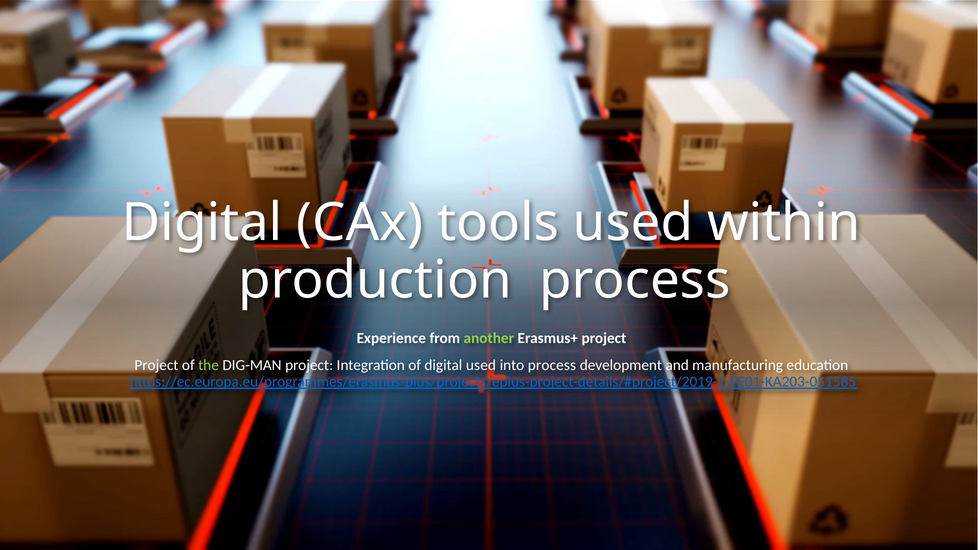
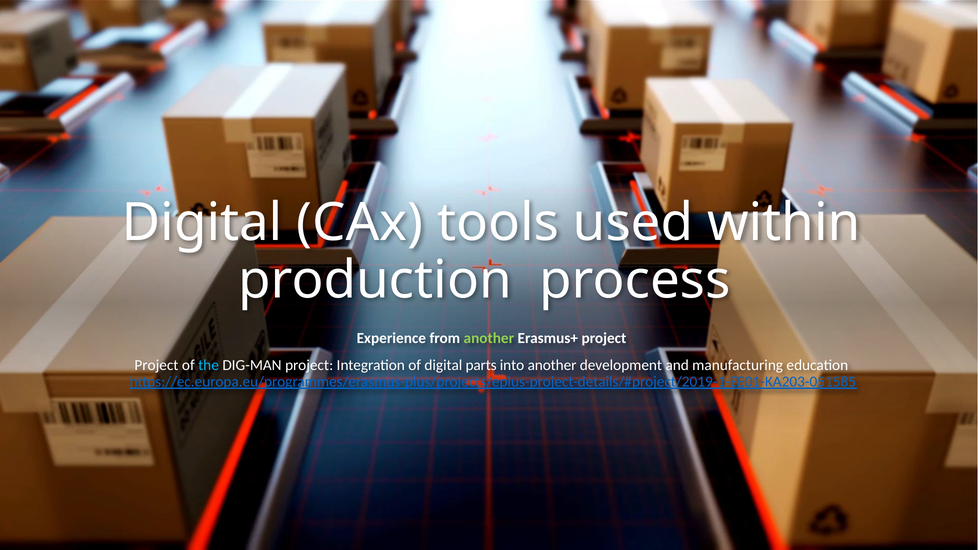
the colour: light green -> light blue (208, 365)
digital used: used -> parts (481, 365)
into process: process -> another (552, 365)
